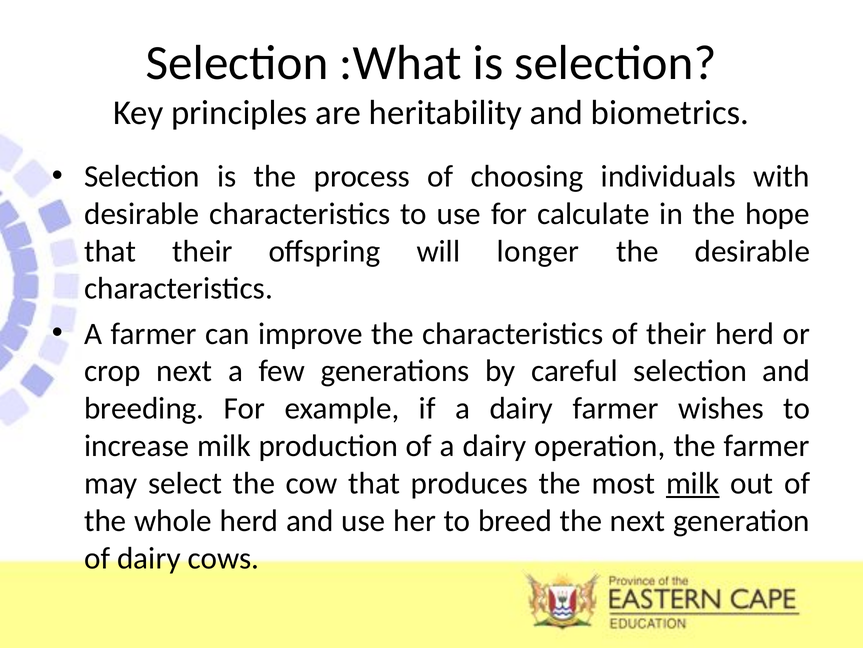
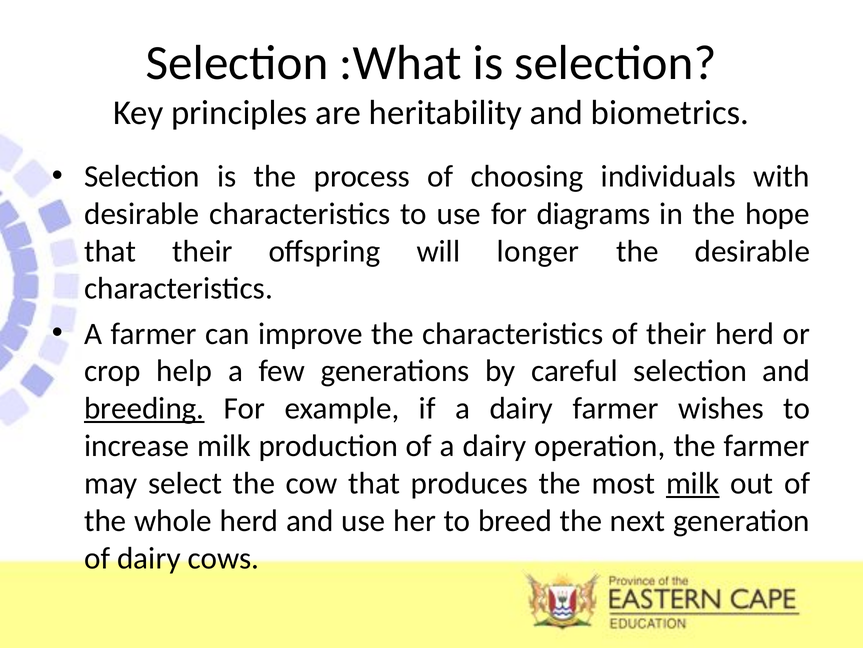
calculate: calculate -> diagrams (593, 214)
crop next: next -> help (184, 371)
breeding underline: none -> present (144, 408)
